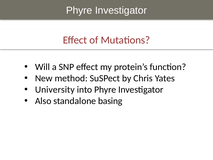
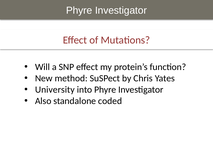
basing: basing -> coded (110, 101)
